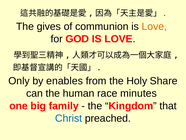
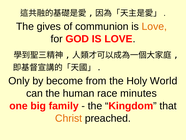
enables: enables -> become (65, 81)
Share: Share -> World (164, 81)
Christ colour: blue -> orange (69, 118)
